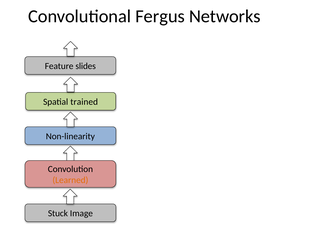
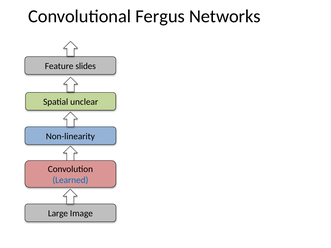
trained: trained -> unclear (84, 102)
Learned colour: orange -> blue (70, 180)
Stuck: Stuck -> Large (58, 214)
